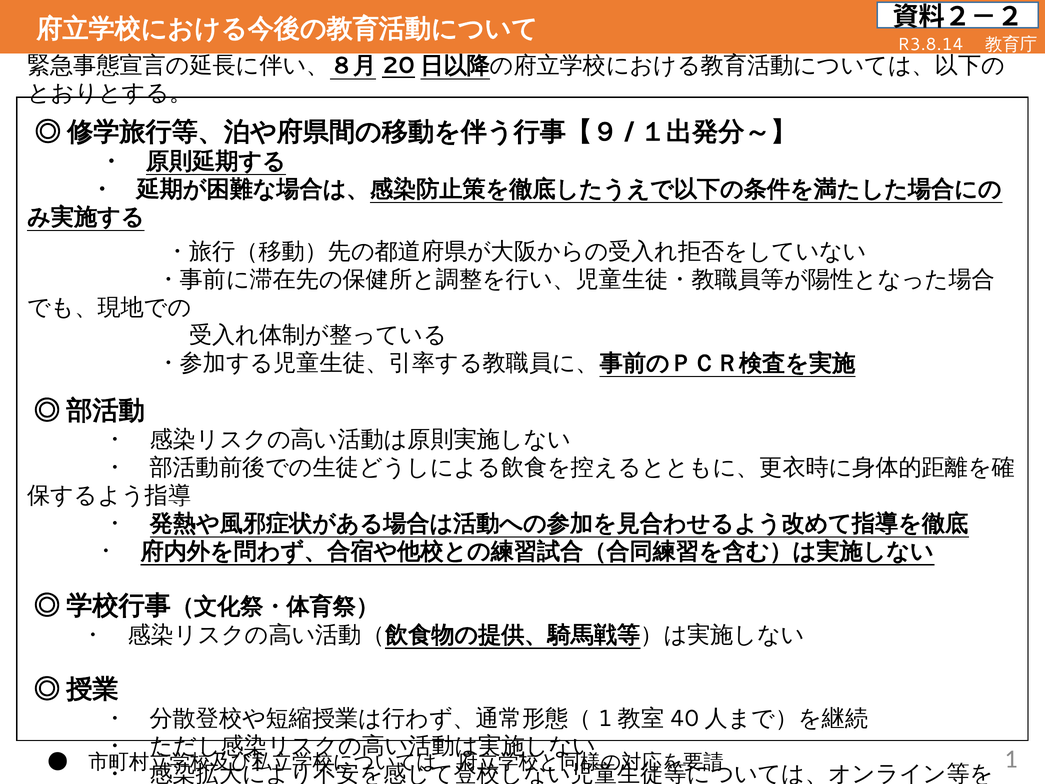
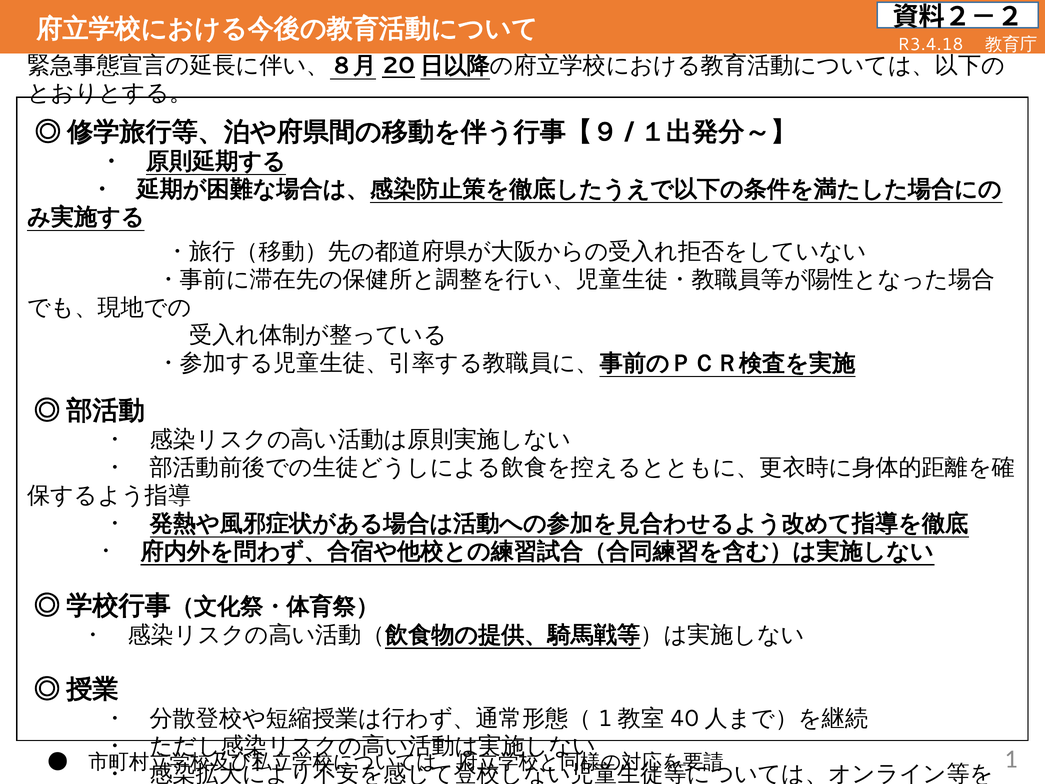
R3.8.14: R3.8.14 -> R3.4.18 (931, 45)
